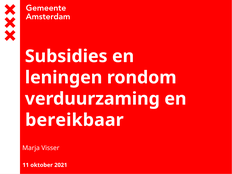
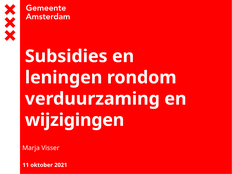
bereikbaar: bereikbaar -> wijzigingen (75, 120)
